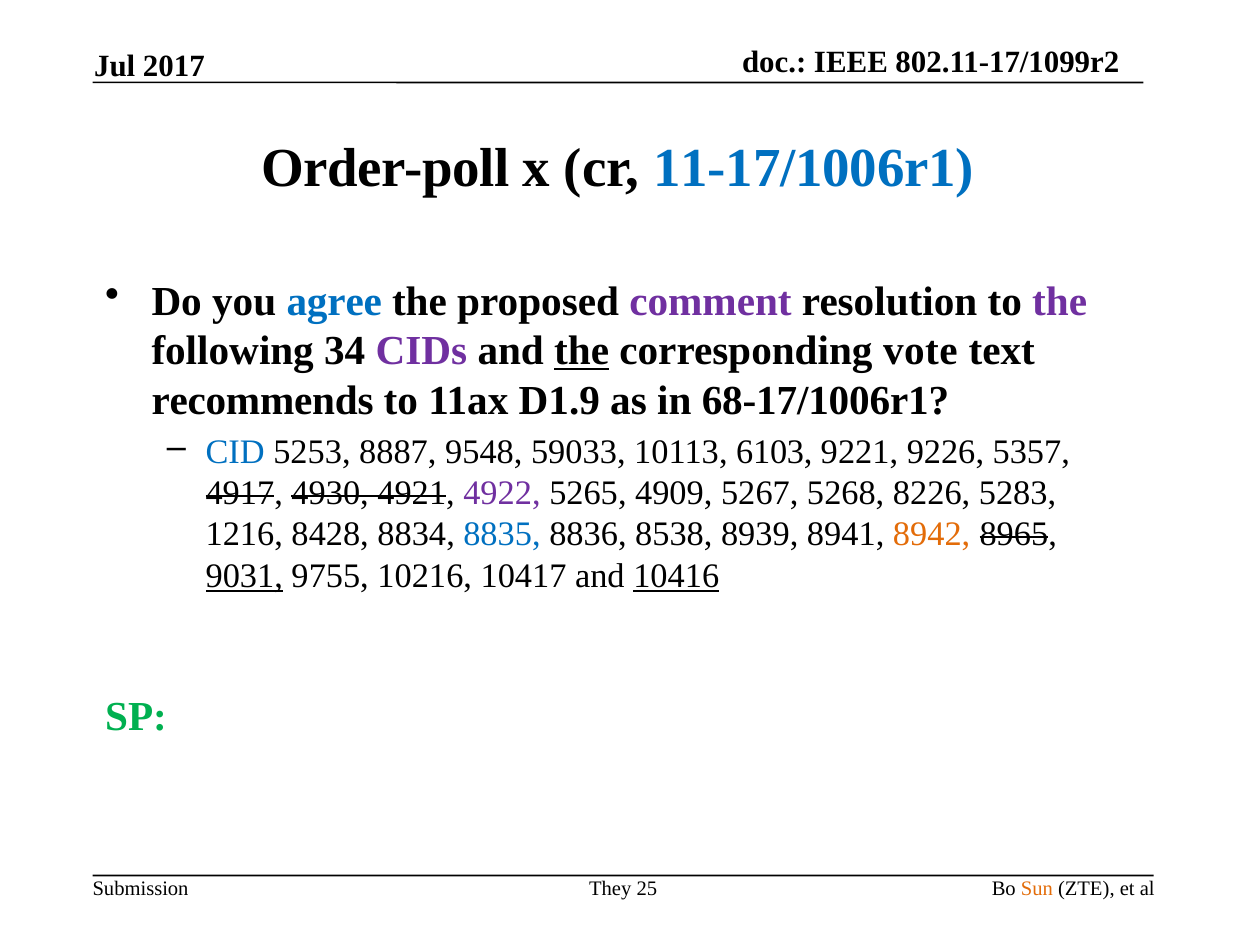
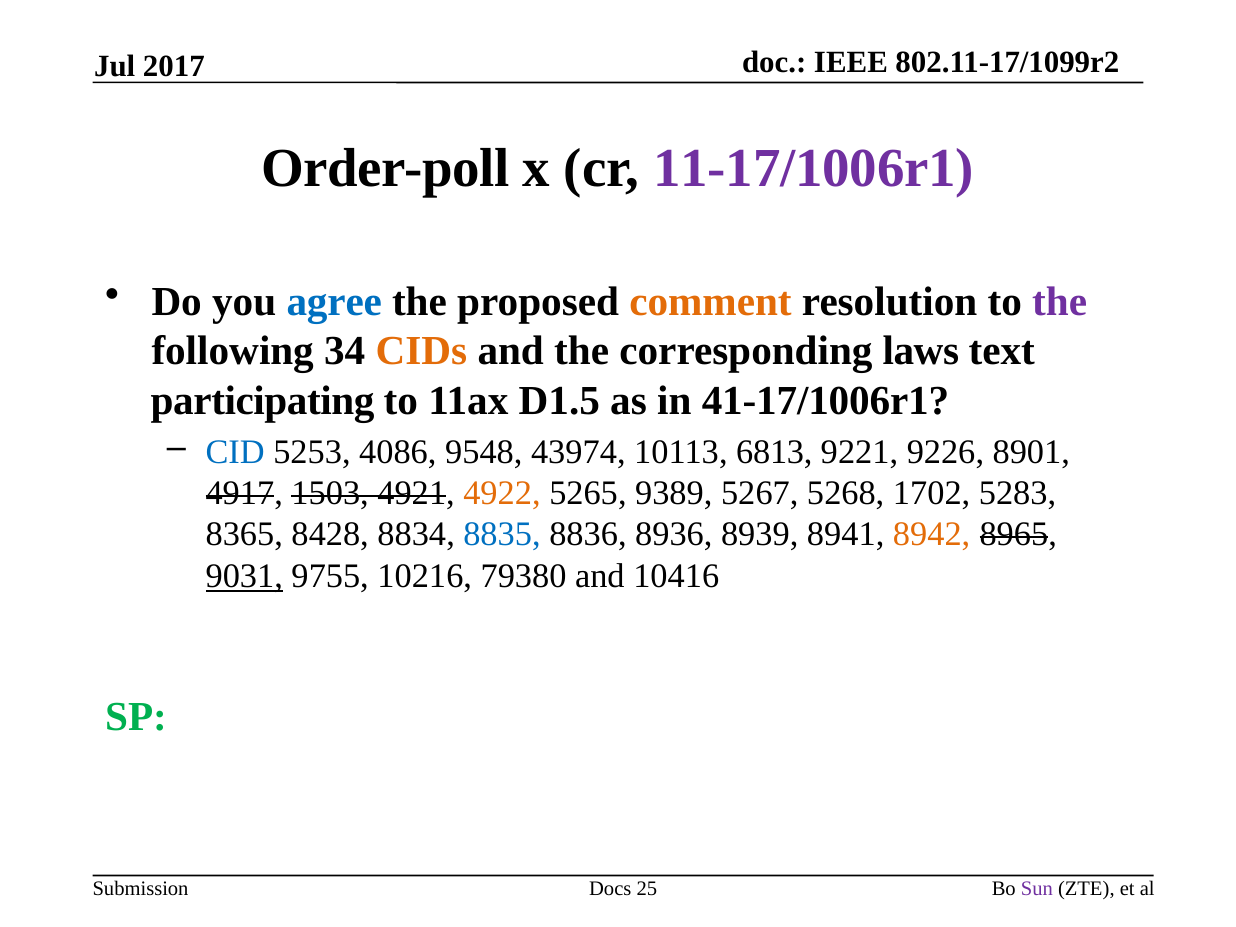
11-17/1006r1 colour: blue -> purple (814, 169)
comment colour: purple -> orange (710, 302)
CIDs colour: purple -> orange (421, 351)
the underline: present -> none (582, 351)
vote: vote -> laws (921, 351)
recommends: recommends -> participating (263, 401)
D1.9: D1.9 -> D1.5 (559, 401)
68-17/1006r1: 68-17/1006r1 -> 41-17/1006r1 (825, 401)
8887: 8887 -> 4086 (398, 452)
59033: 59033 -> 43974 (578, 452)
6103: 6103 -> 6813 (774, 452)
5357: 5357 -> 8901 (1031, 452)
4930: 4930 -> 1503 (330, 493)
4922 colour: purple -> orange (502, 493)
4909: 4909 -> 9389 (674, 493)
8226: 8226 -> 1702 (932, 493)
1216: 1216 -> 8365 (244, 535)
8538: 8538 -> 8936 (674, 535)
10417: 10417 -> 79380 (524, 576)
10416 underline: present -> none (676, 576)
They: They -> Docs (610, 889)
Sun colour: orange -> purple (1037, 889)
